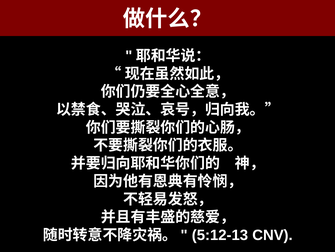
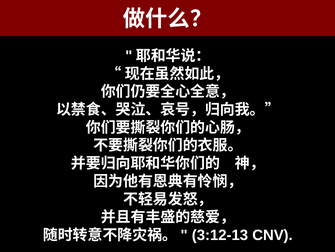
5:12-13: 5:12-13 -> 3:12-13 (220, 234)
